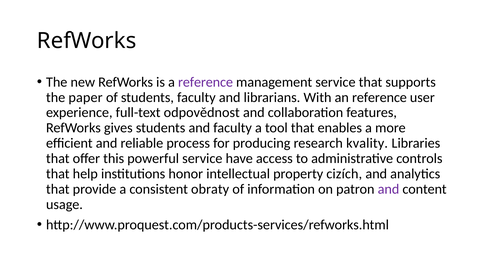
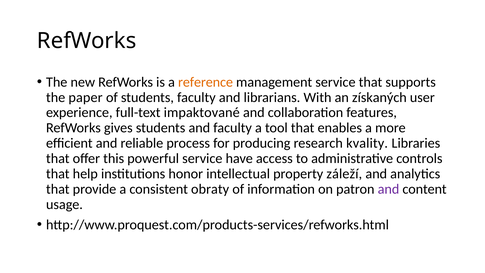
reference colour: purple -> orange (206, 82)
an reference: reference -> získaných (379, 97)
odpovědnost: odpovědnost -> impaktované (202, 113)
cizích: cizích -> záleží (344, 174)
